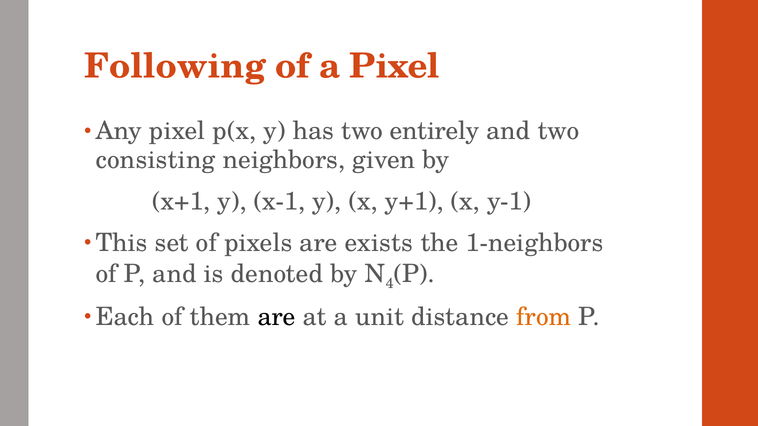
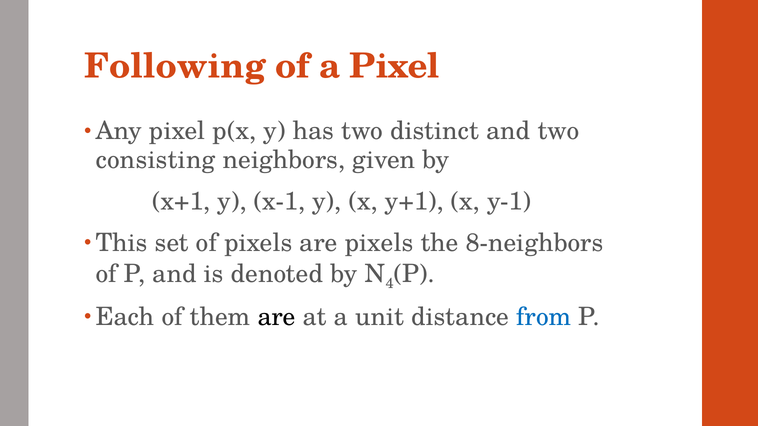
entirely: entirely -> distinct (434, 131)
are exists: exists -> pixels (379, 243)
1-neighbors: 1-neighbors -> 8-neighbors (535, 243)
from colour: orange -> blue (544, 317)
